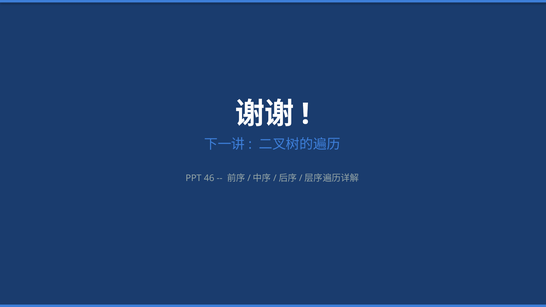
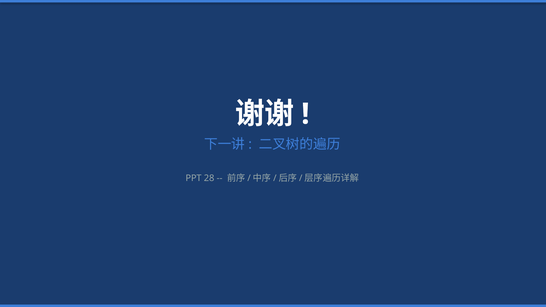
46: 46 -> 28 (209, 178)
